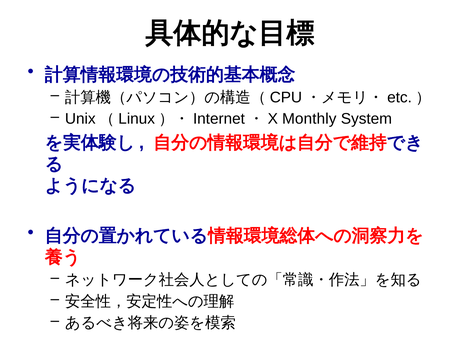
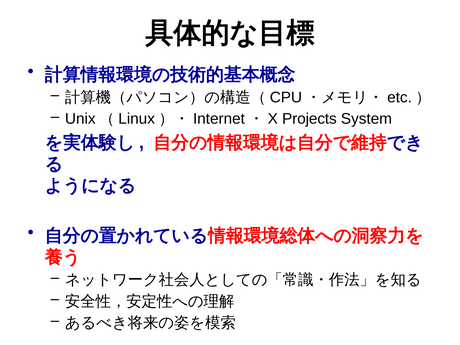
Monthly: Monthly -> Projects (309, 119)
